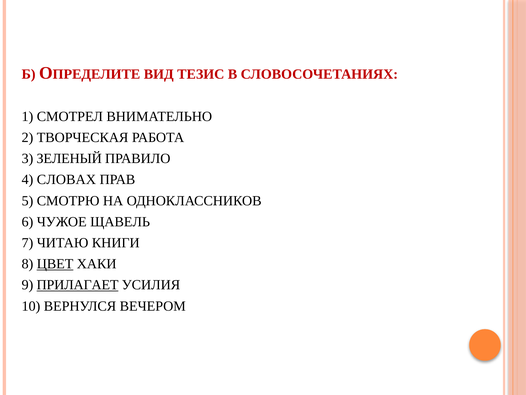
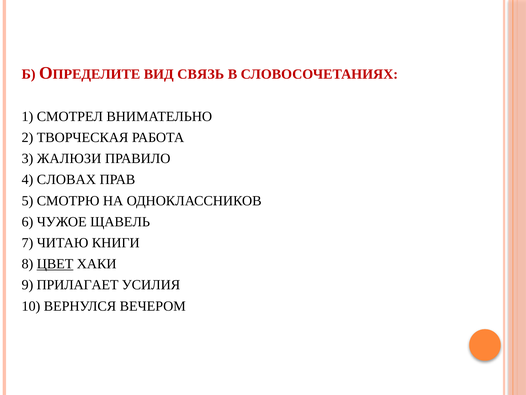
ТЕЗИС: ТЕЗИС -> СВЯЗЬ (201, 74)
ЗЕЛЕНЫЙ: ЗЕЛЕНЫЙ -> ЖАЛЮЗИ (69, 158)
ПРИЛАГАЕТ underline: present -> none (78, 285)
